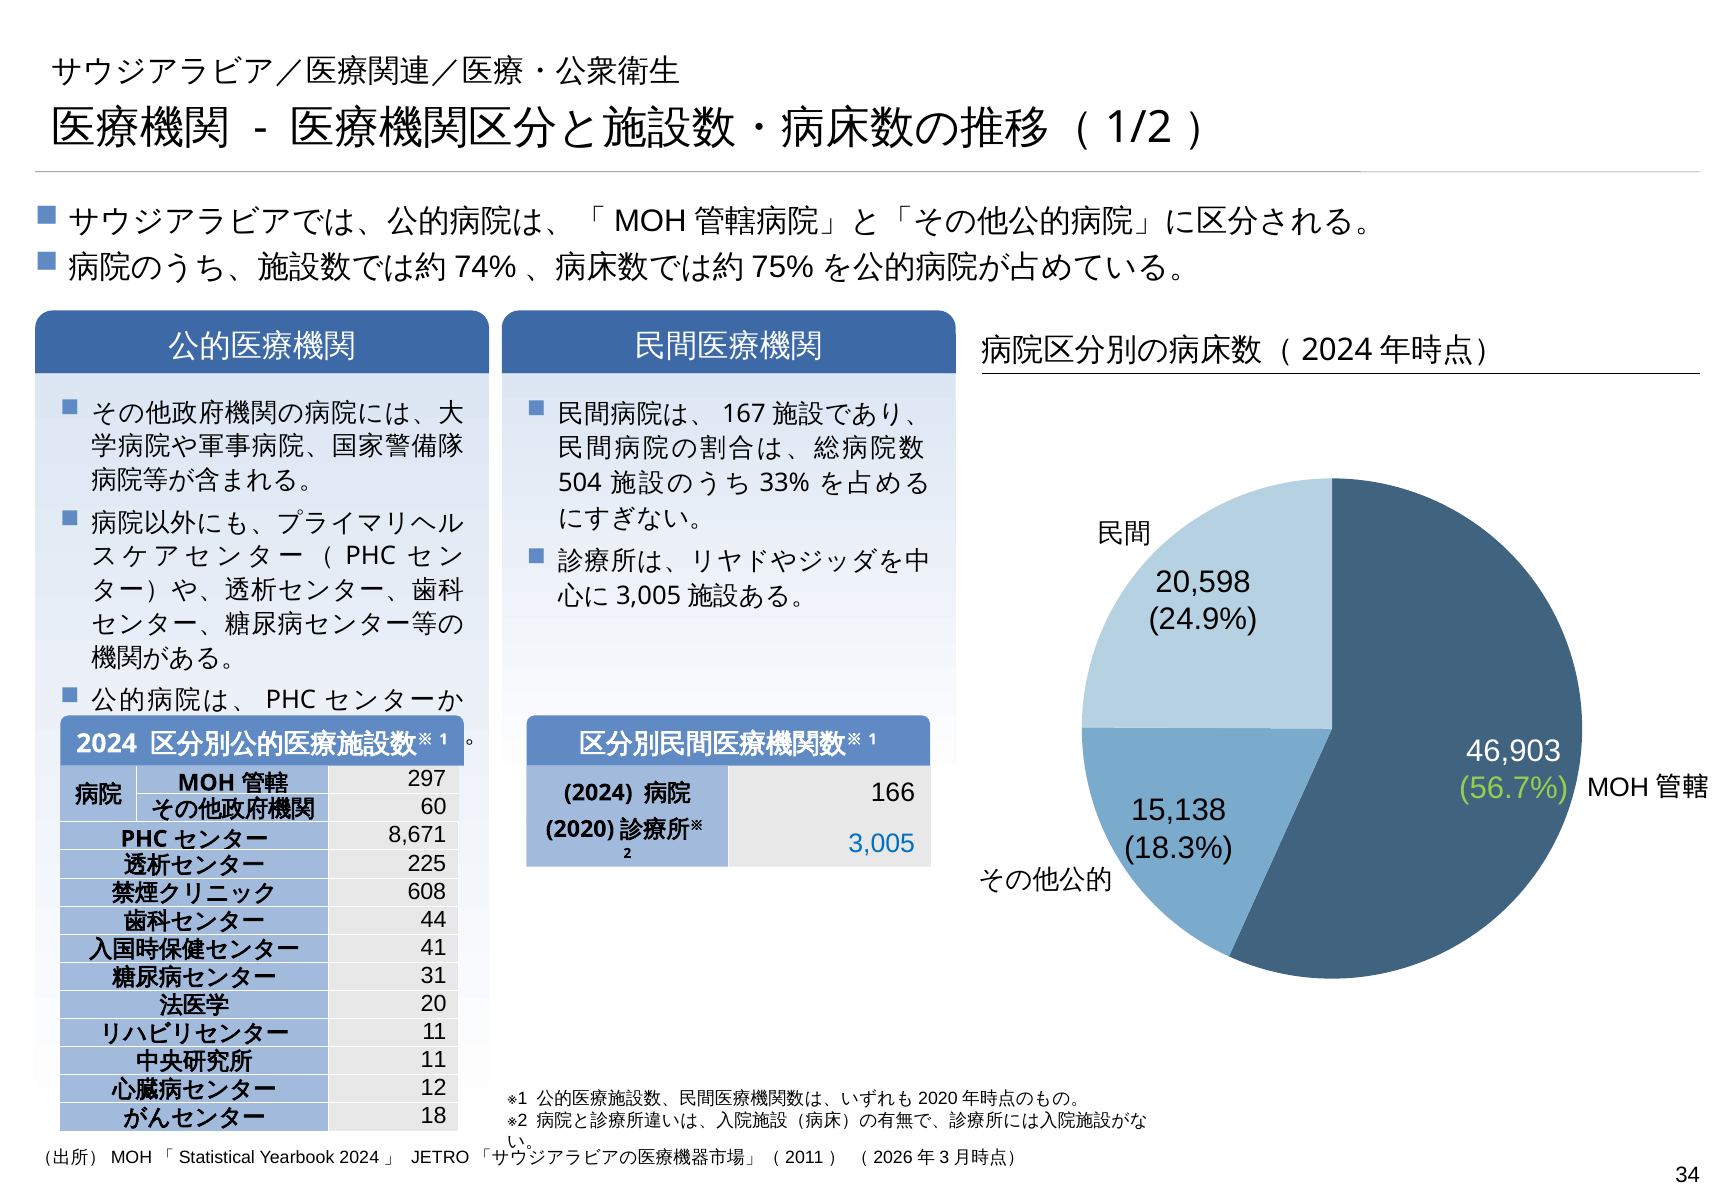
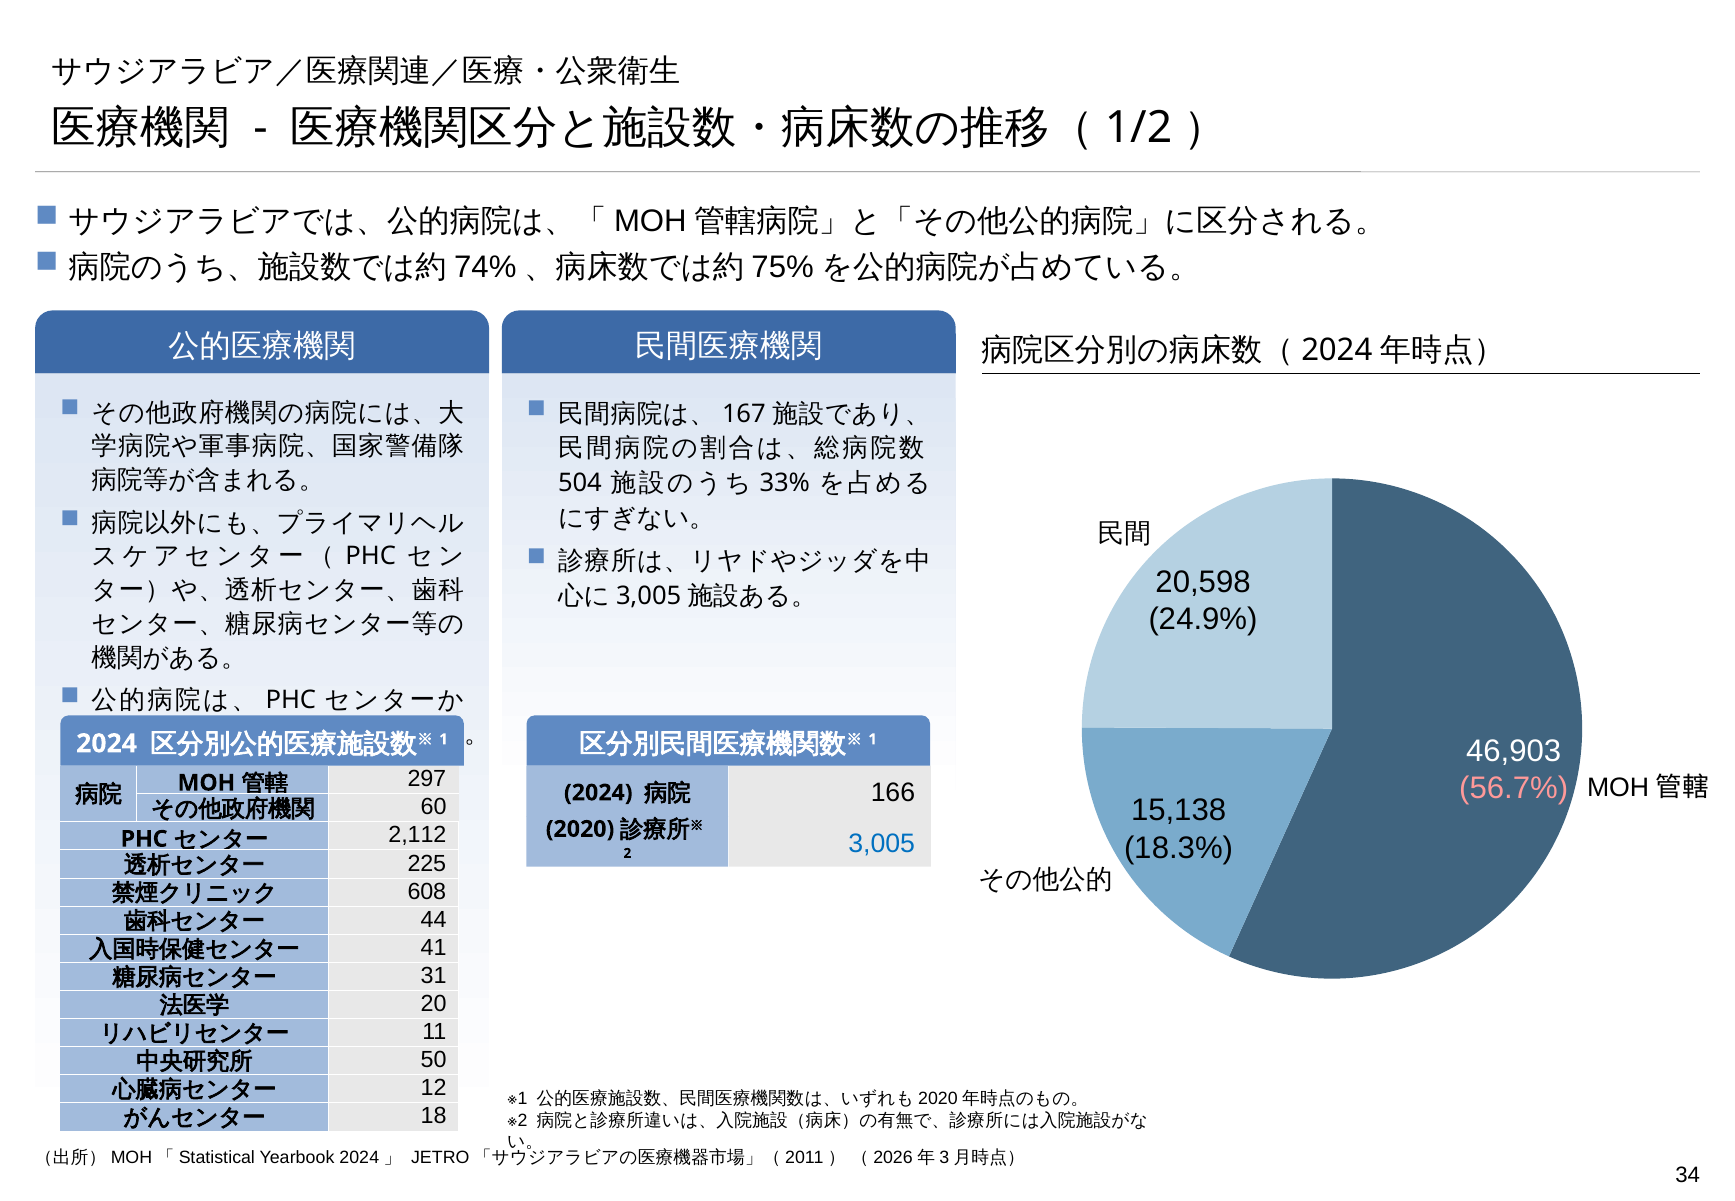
56.7% colour: light green -> pink (1514, 789)
8,671: 8,671 -> 2,112 (417, 835)
11: 11 -> 50 (434, 1060)
